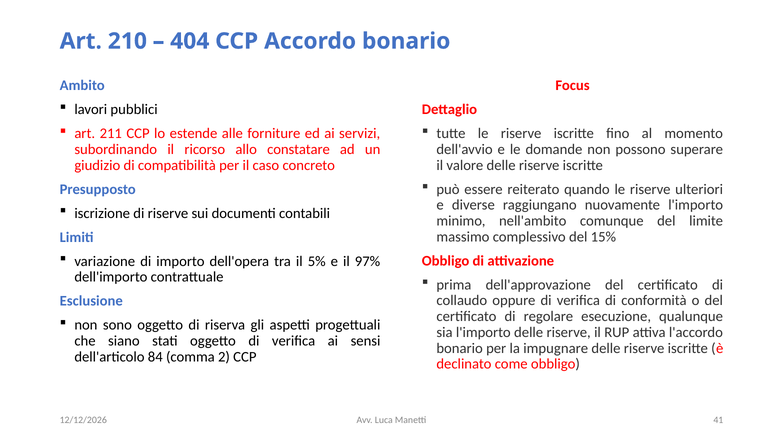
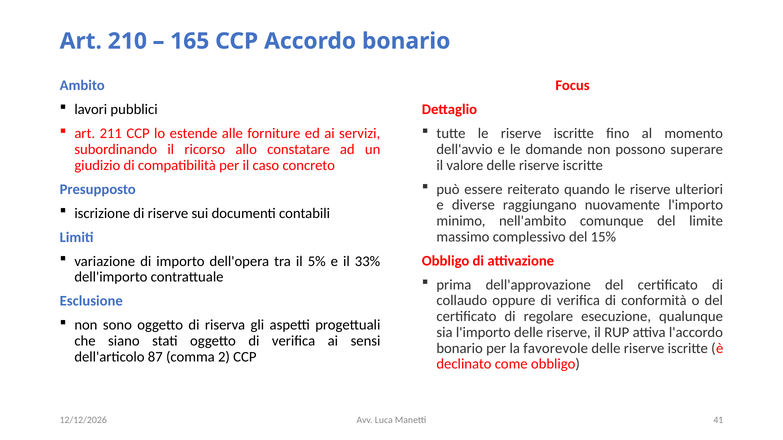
404: 404 -> 165 (190, 41)
97%: 97% -> 33% (367, 262)
impugnare: impugnare -> favorevole (556, 349)
84: 84 -> 87 (155, 357)
